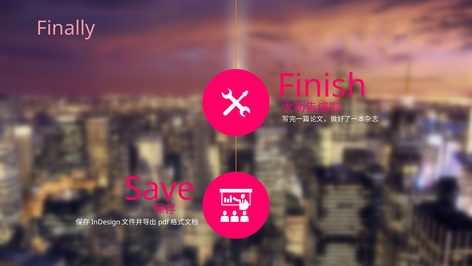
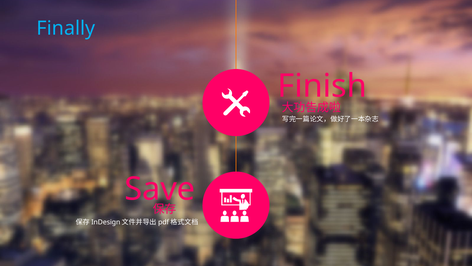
Finally colour: pink -> light blue (66, 28)
